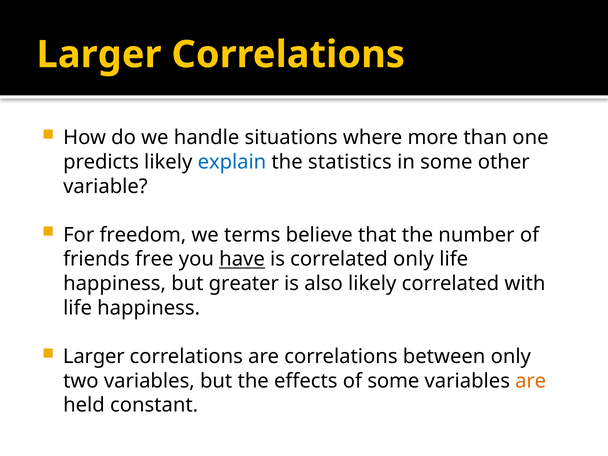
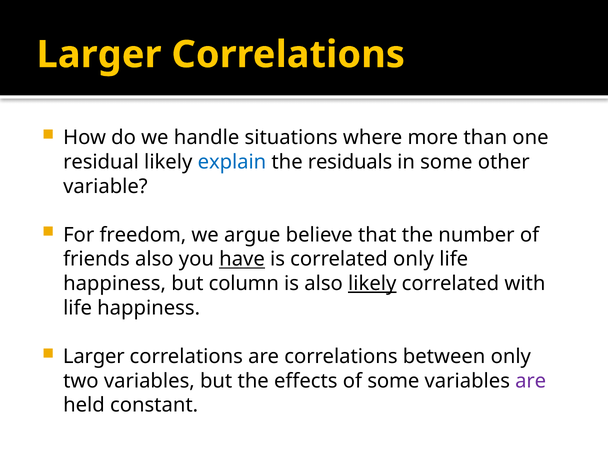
predicts: predicts -> residual (101, 162)
statistics: statistics -> residuals (350, 162)
terms: terms -> argue (252, 235)
friends free: free -> also (154, 259)
greater: greater -> column (244, 284)
likely underline: none -> present (372, 284)
are colour: orange -> purple (531, 381)
